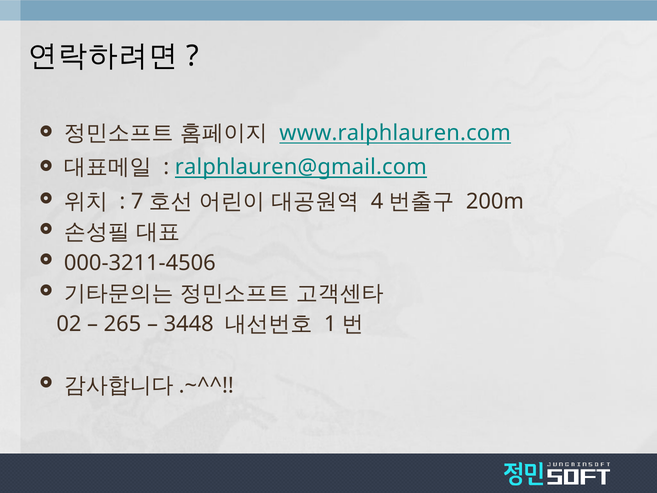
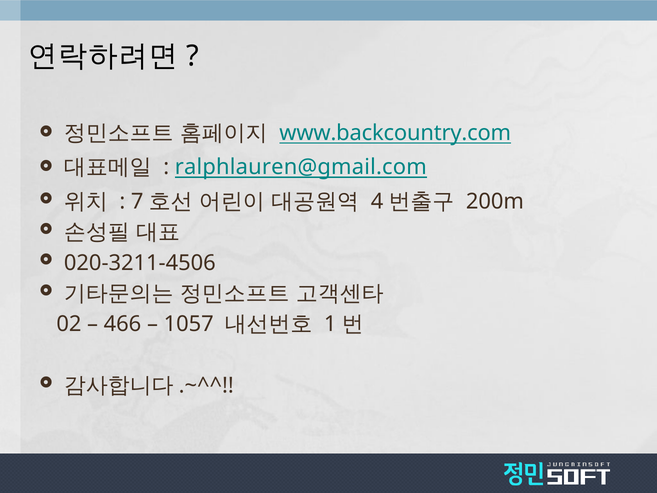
www.ralphlauren.com: www.ralphlauren.com -> www.backcountry.com (395, 133)
000-3211-4506: 000-3211-4506 -> 020-3211-4506 (140, 263)
265: 265 -> 466 (122, 324)
3448: 3448 -> 1057 (189, 324)
